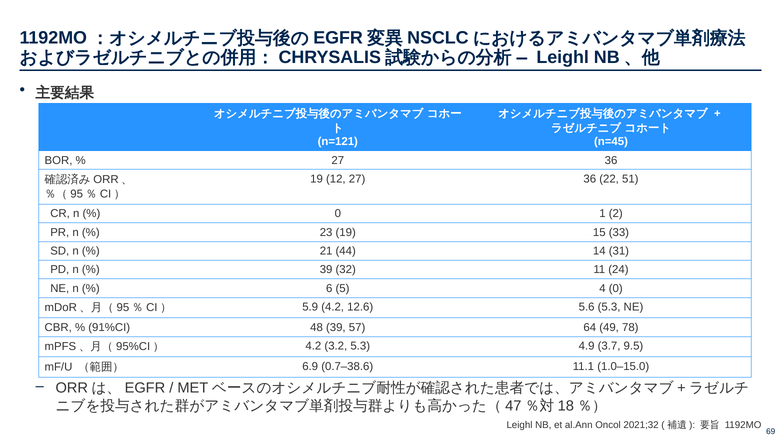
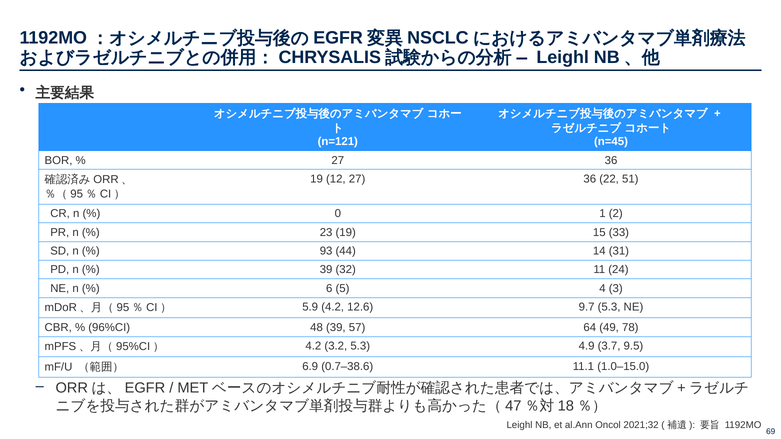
21: 21 -> 93 (326, 251)
4 0: 0 -> 3 (616, 289)
5.6: 5.6 -> 9.7 (587, 307)
91%CI: 91%CI -> 96%CI (109, 328)
